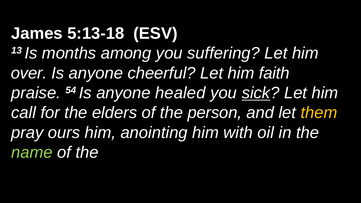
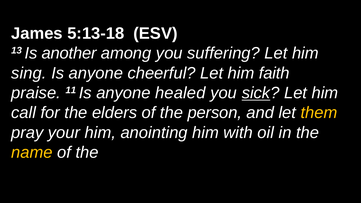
months: months -> another (69, 53)
over: over -> sing (29, 73)
54: 54 -> 11 (71, 90)
ours: ours -> your (64, 133)
name colour: light green -> yellow (32, 152)
